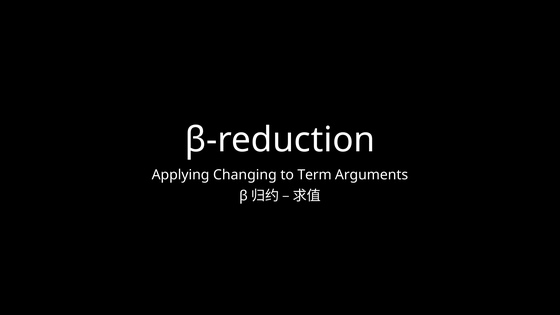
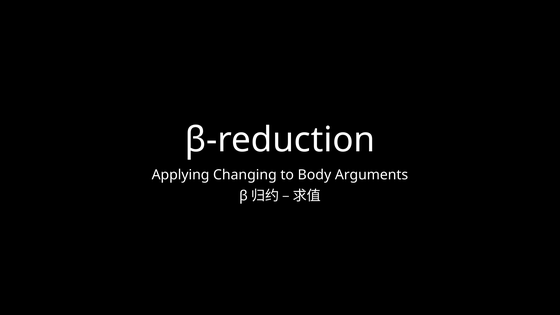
Term: Term -> Body (314, 175)
